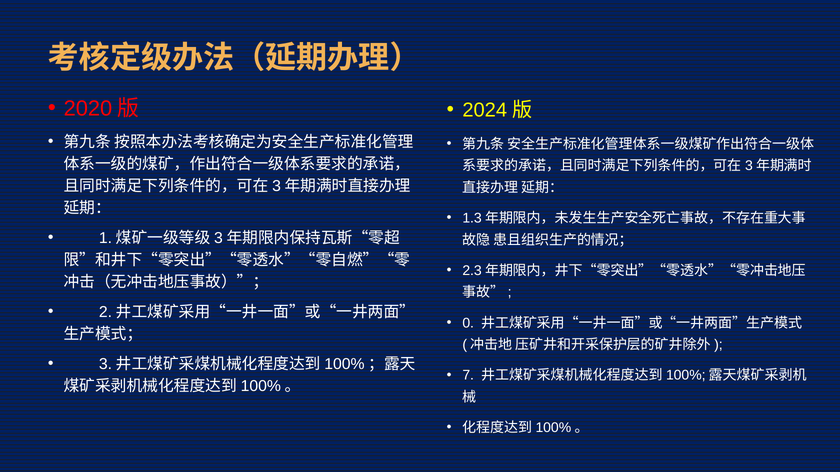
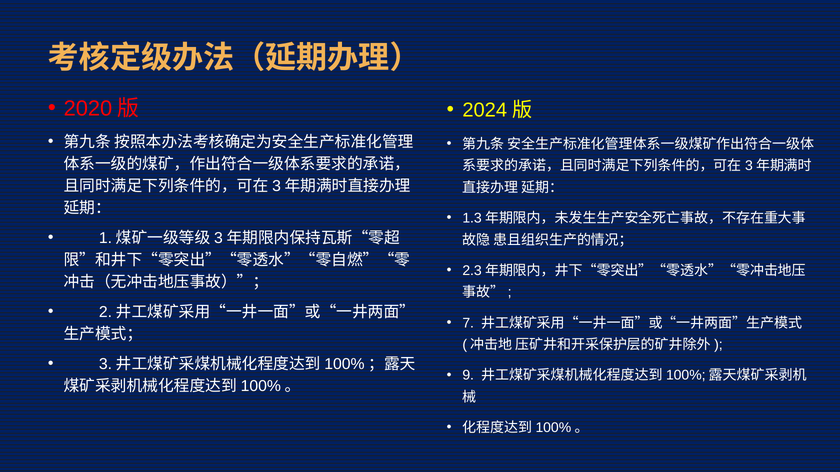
0: 0 -> 7 (468, 323)
7: 7 -> 9 (468, 376)
